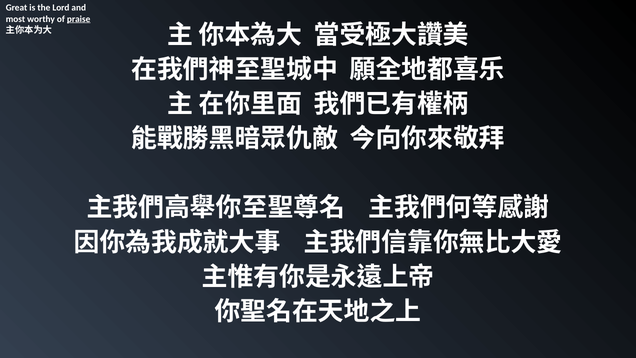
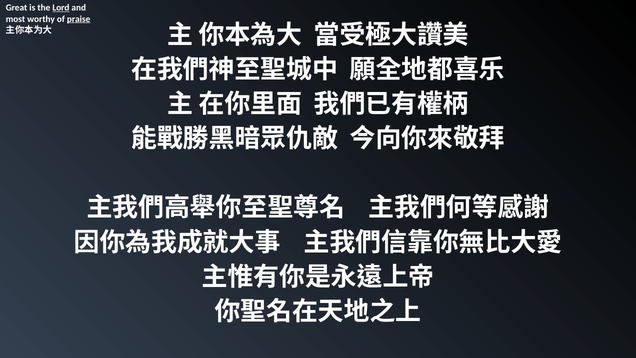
Lord underline: none -> present (61, 8)
